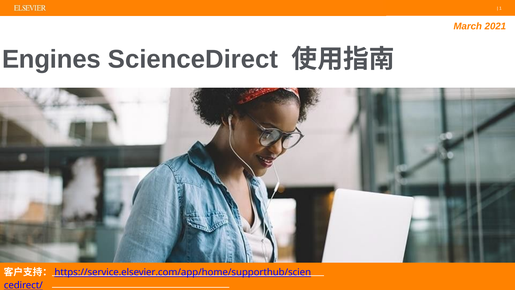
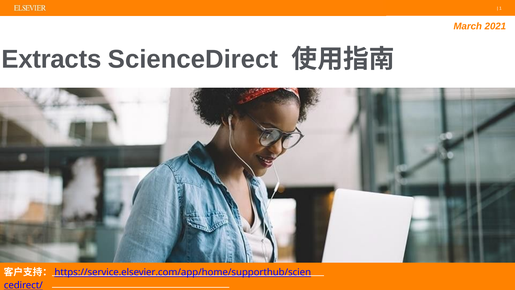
Engines: Engines -> Extracts (51, 59)
